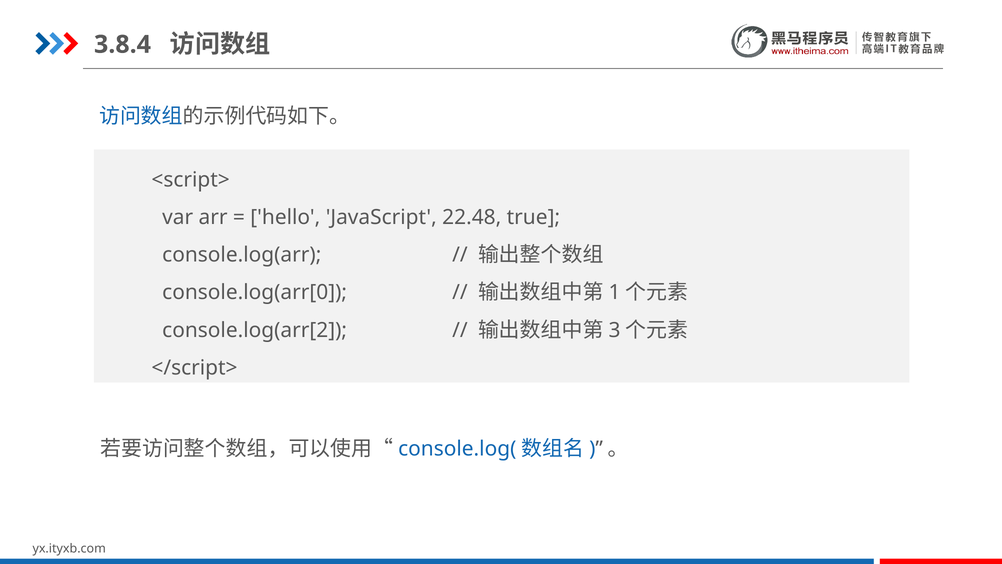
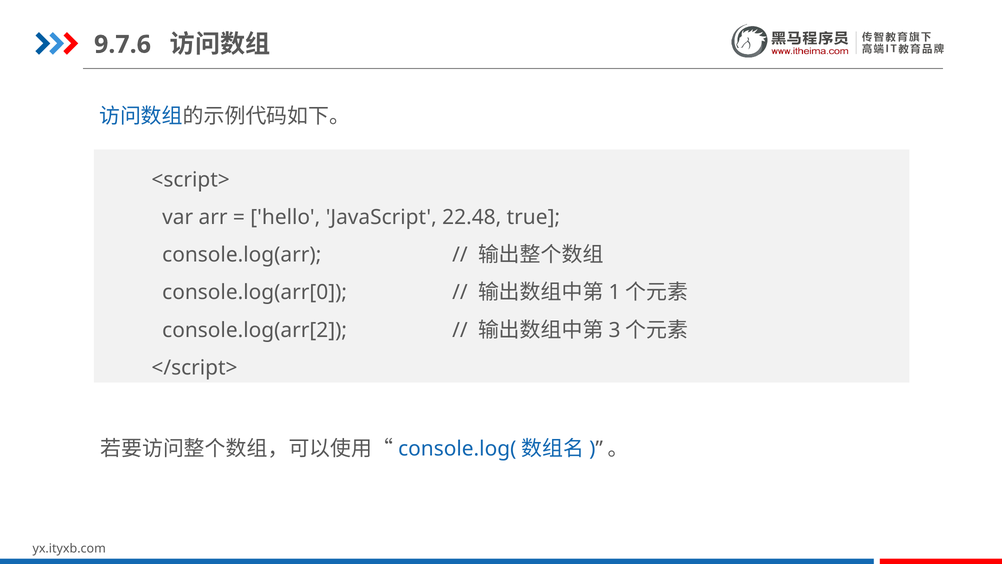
3.8.4: 3.8.4 -> 9.7.6 (123, 44)
